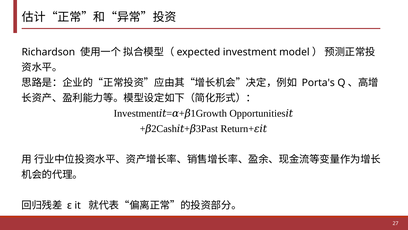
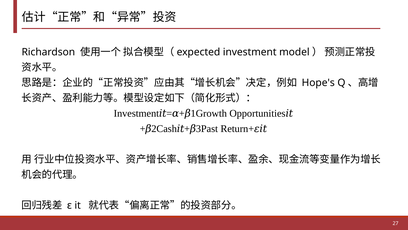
Porta's: Porta's -> Hope's (318, 83)
